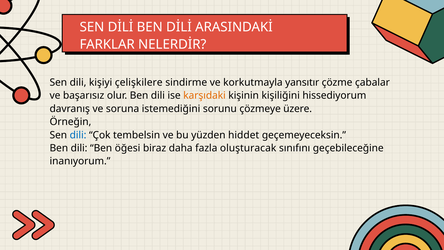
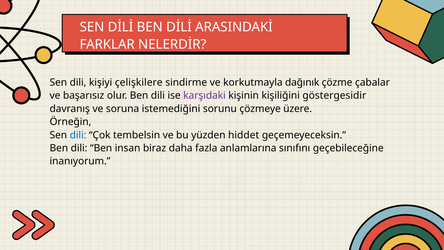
yansıtır: yansıtır -> dağınık (302, 82)
karşıdaki colour: orange -> purple (205, 96)
hissediyorum: hissediyorum -> göstergesidir (334, 96)
öğesi: öğesi -> insan (128, 148)
oluşturacak: oluşturacak -> anlamlarına (248, 148)
